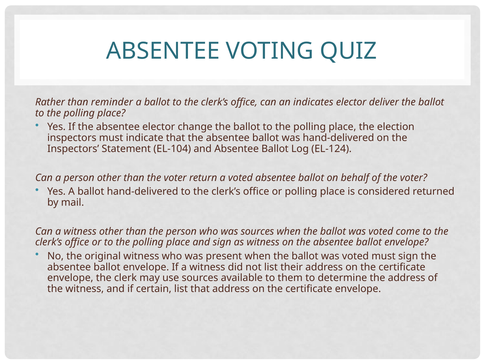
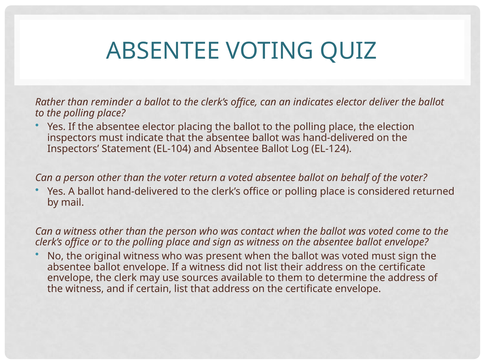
change: change -> placing (195, 127)
was sources: sources -> contact (257, 231)
